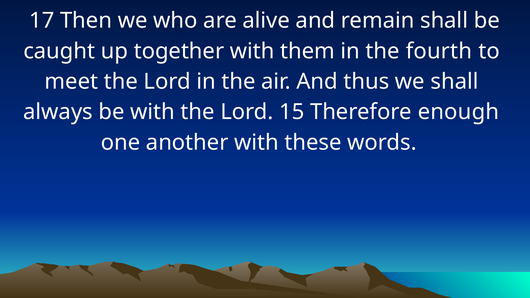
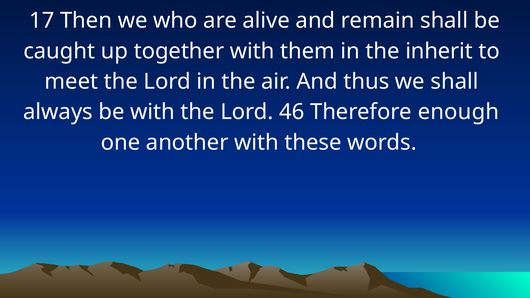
fourth: fourth -> inherit (439, 51)
15: 15 -> 46 (292, 112)
